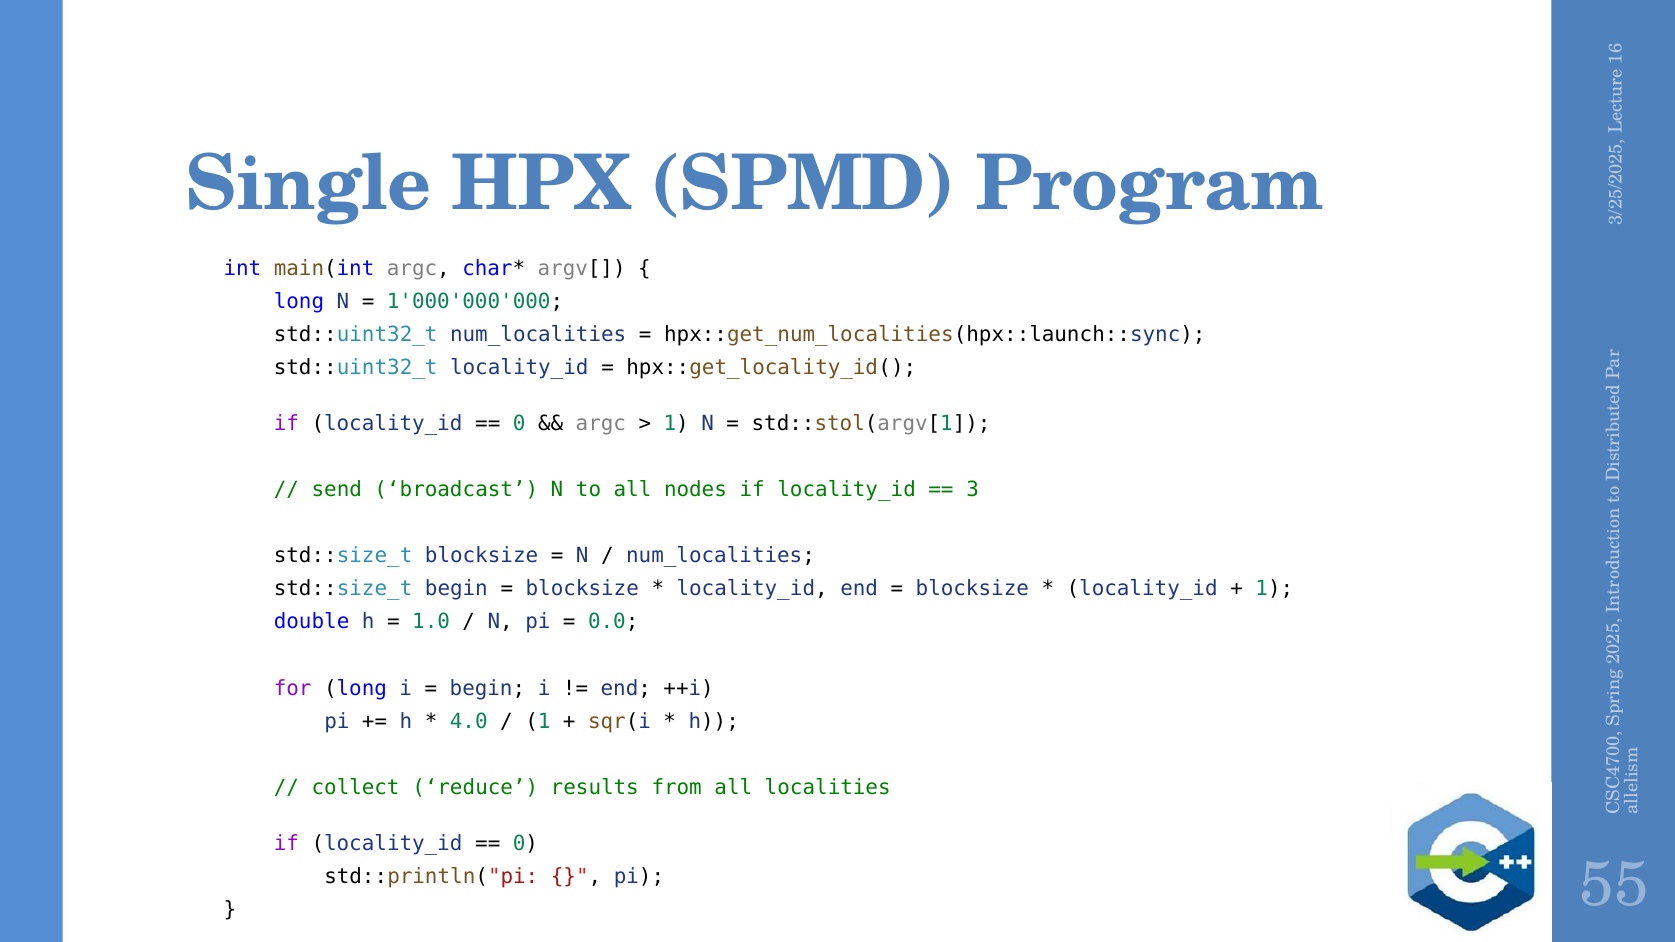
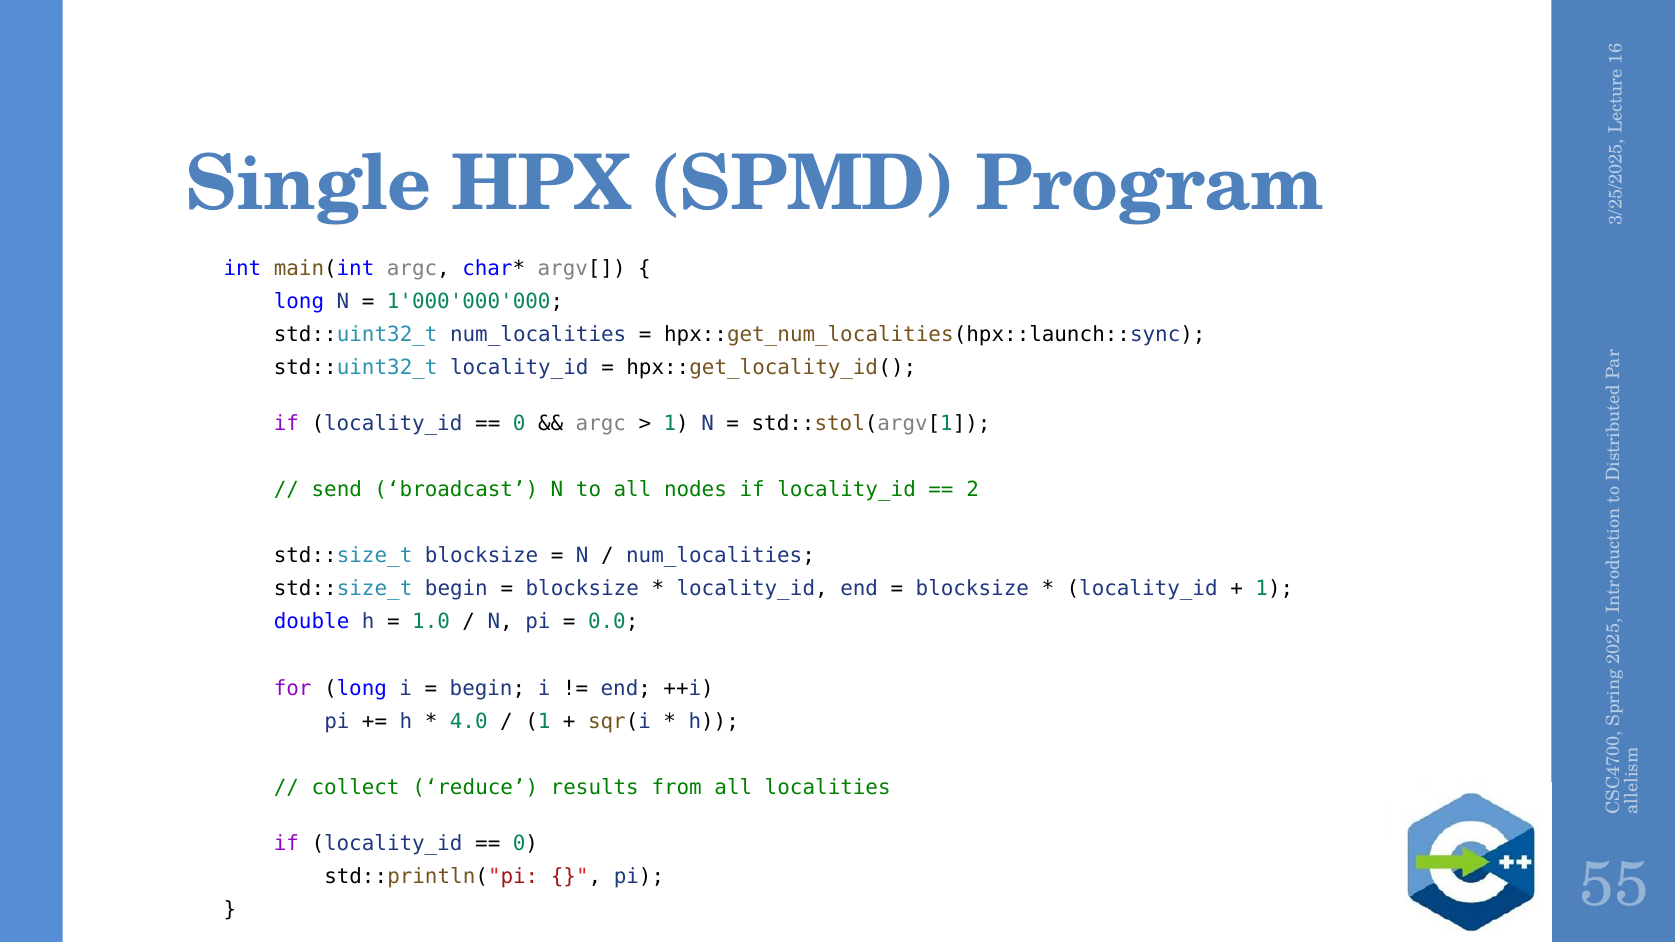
3: 3 -> 2 (973, 490)
